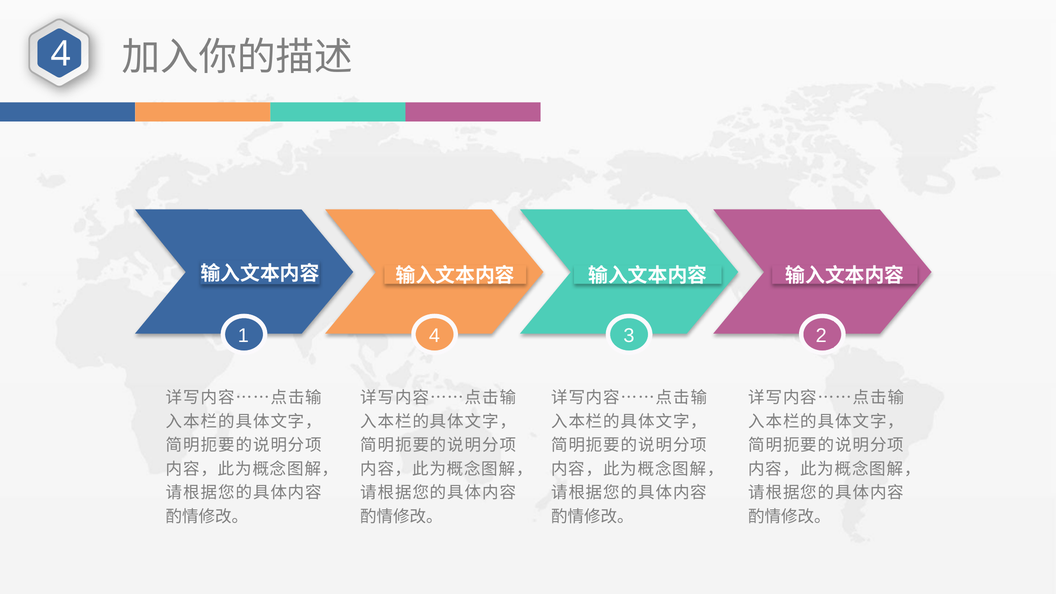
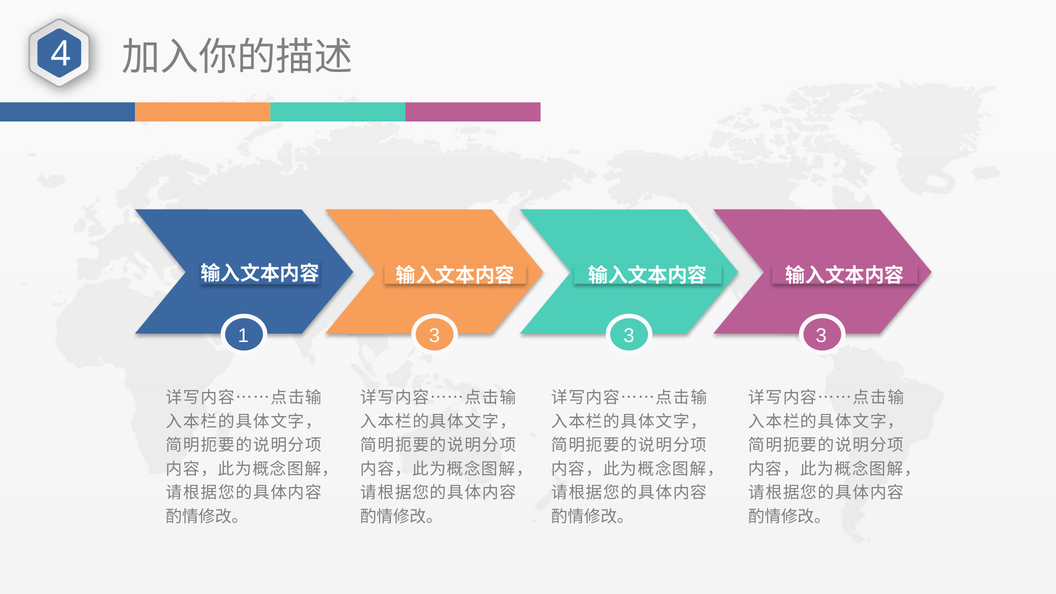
1 4: 4 -> 3 (434, 336)
2: 2 -> 3 (821, 336)
